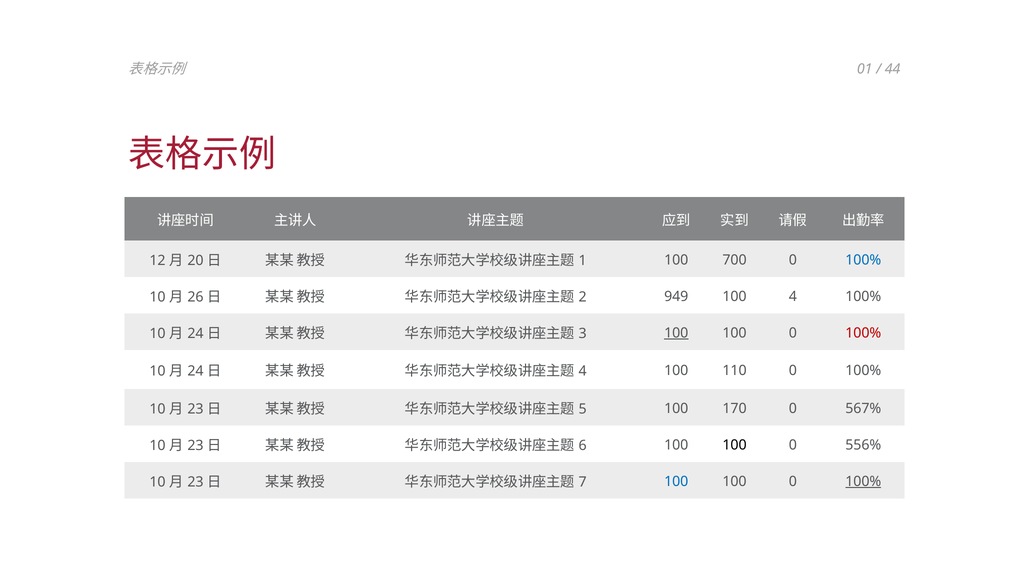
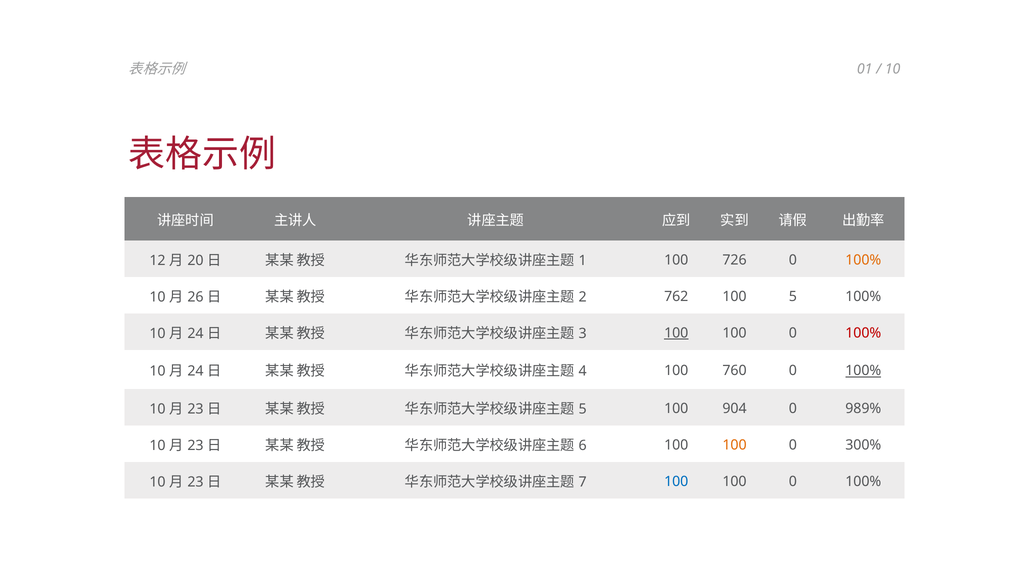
44: 44 -> 10 (893, 69)
700: 700 -> 726 (735, 260)
100% colour: blue -> orange (863, 260)
949: 949 -> 762 (676, 296)
100 4: 4 -> 5 (793, 296)
110: 110 -> 760 (735, 371)
100% underline: none -> present (863, 371)
170: 170 -> 904 (735, 409)
567%: 567% -> 989% (863, 409)
100 colour: black -> orange (735, 445)
556%: 556% -> 300% (863, 445)
100% underline: present -> none (863, 481)
